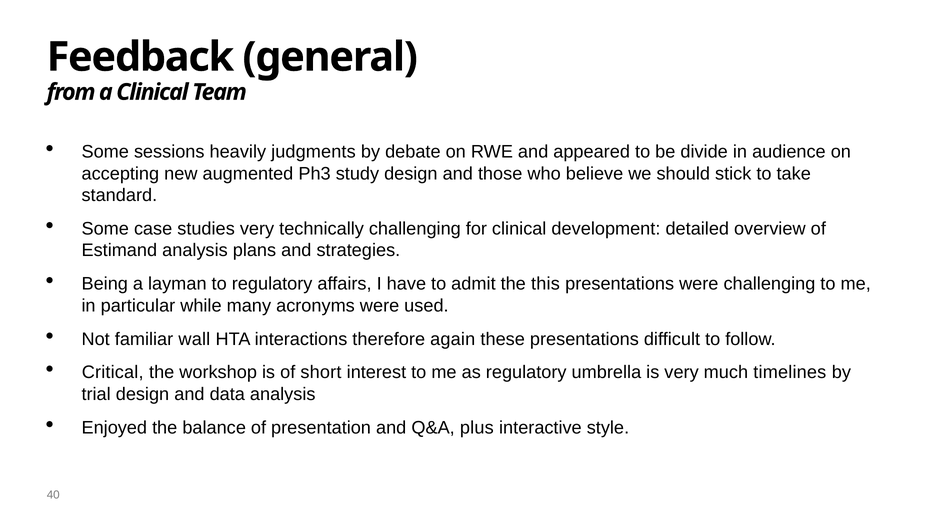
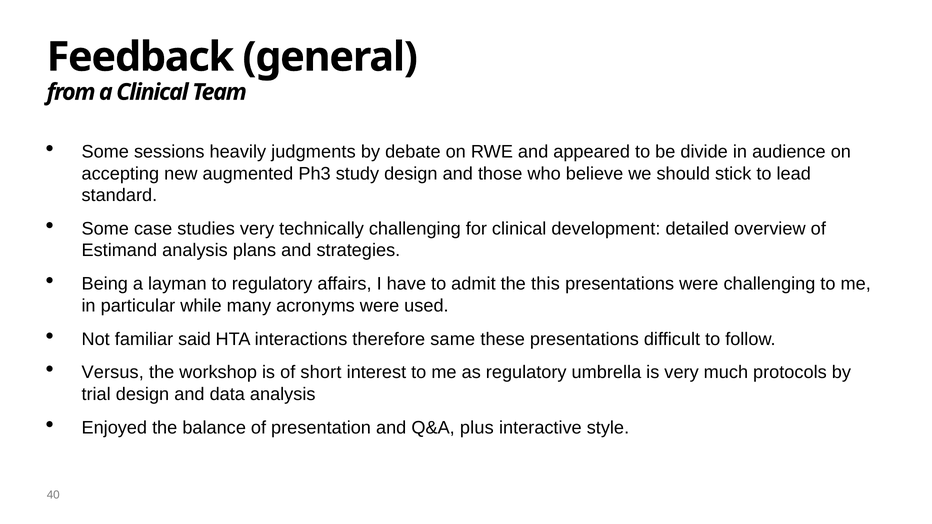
take: take -> lead (794, 174)
wall: wall -> said (195, 339)
again: again -> same (453, 339)
Critical: Critical -> Versus (113, 373)
timelines: timelines -> protocols (790, 373)
